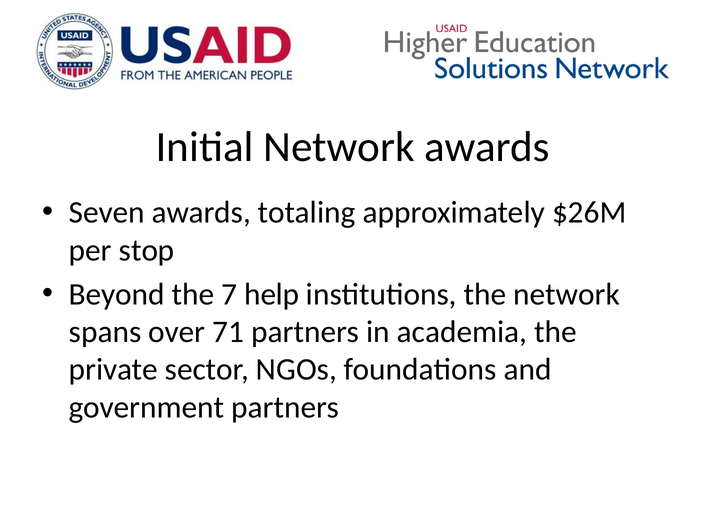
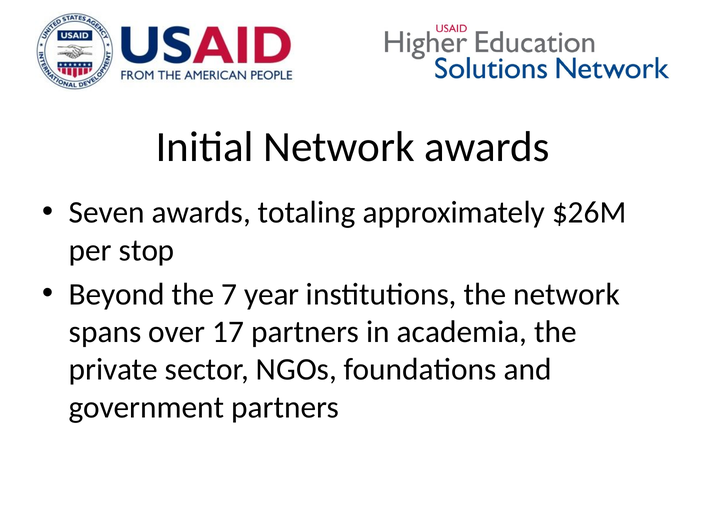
help: help -> year (272, 295)
71: 71 -> 17 (228, 332)
